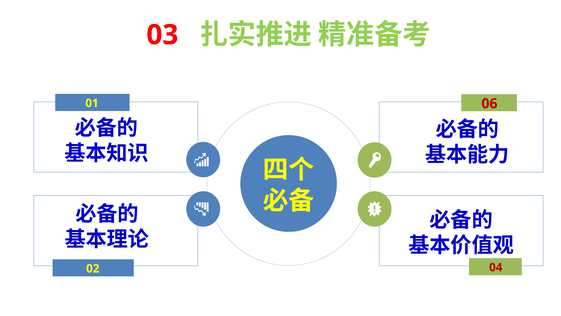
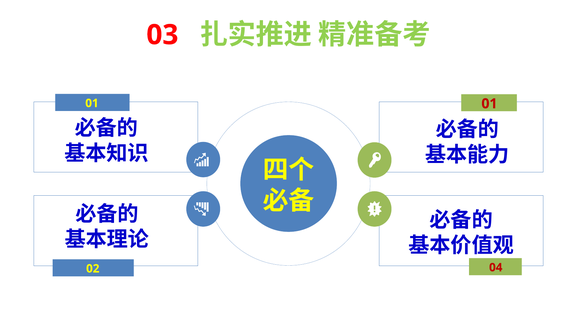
01 06: 06 -> 01 (489, 104)
